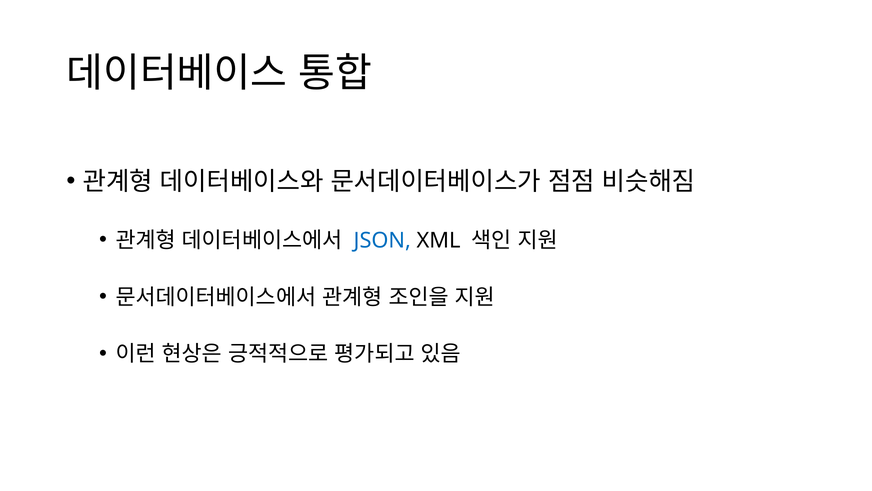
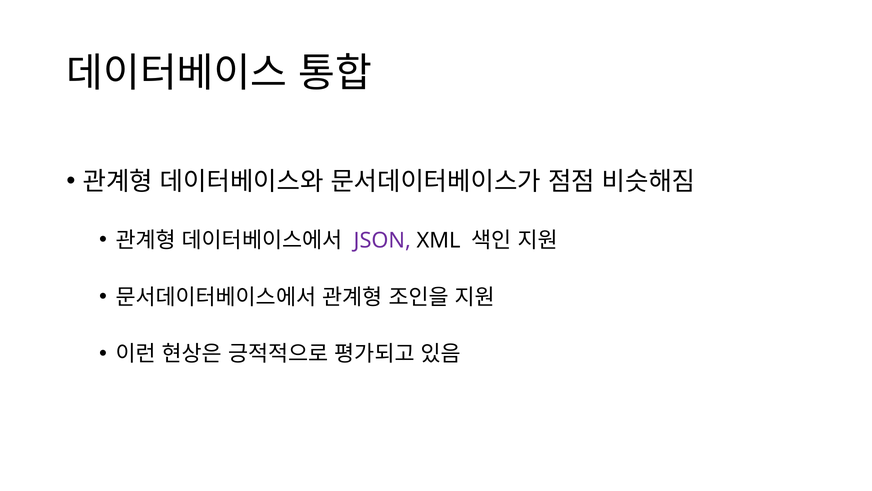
JSON colour: blue -> purple (382, 240)
